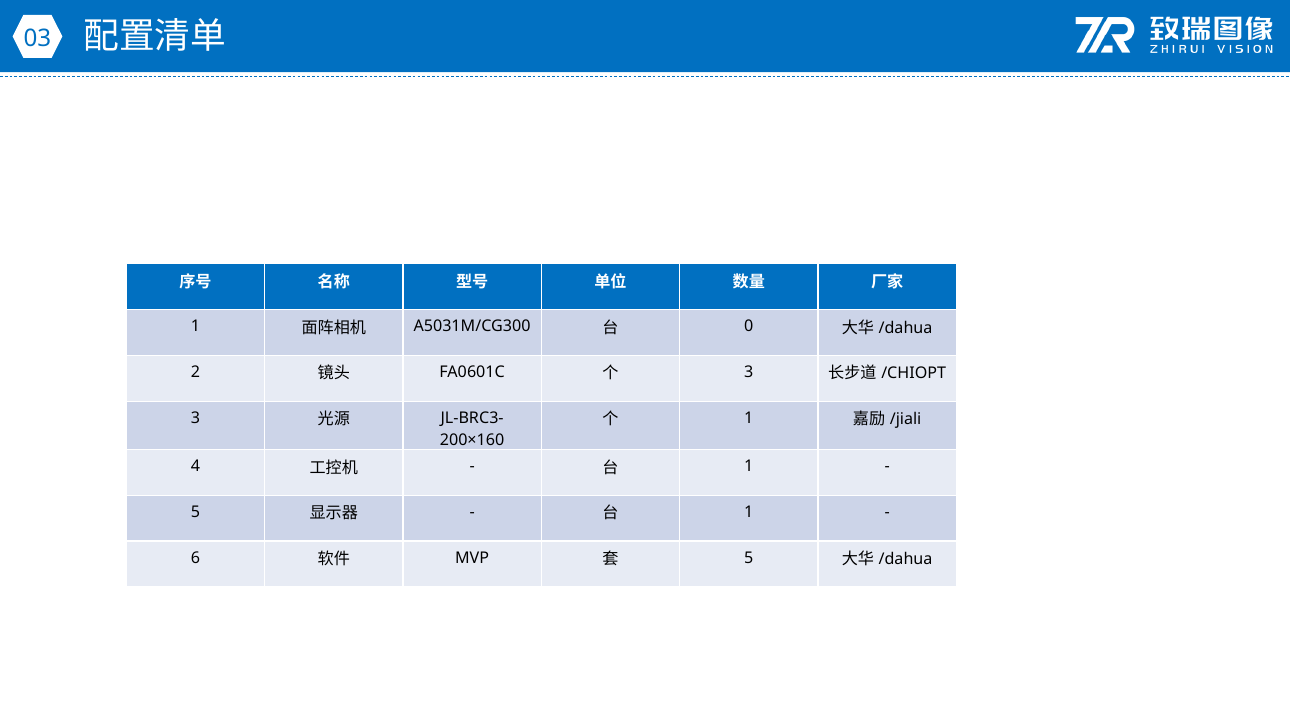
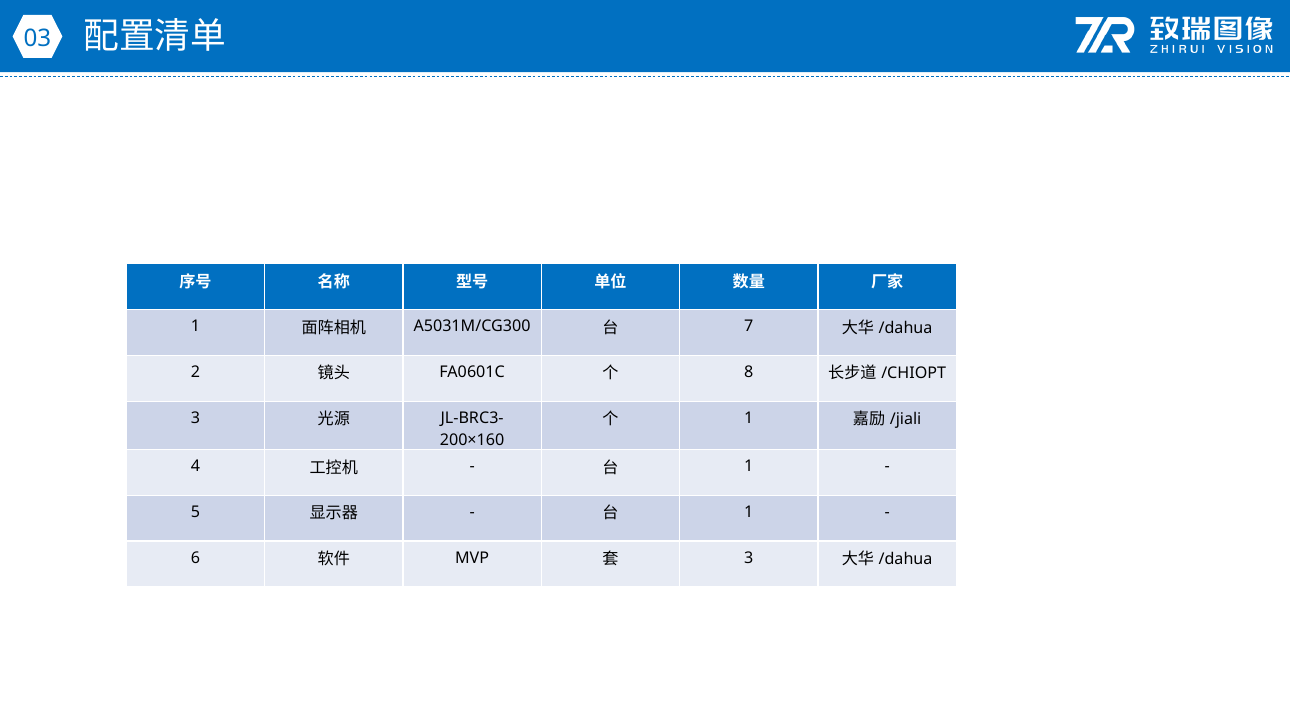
0: 0 -> 7 (749, 326)
3: 3 -> 8 (749, 372)
5: 5 -> 3 (749, 558)
